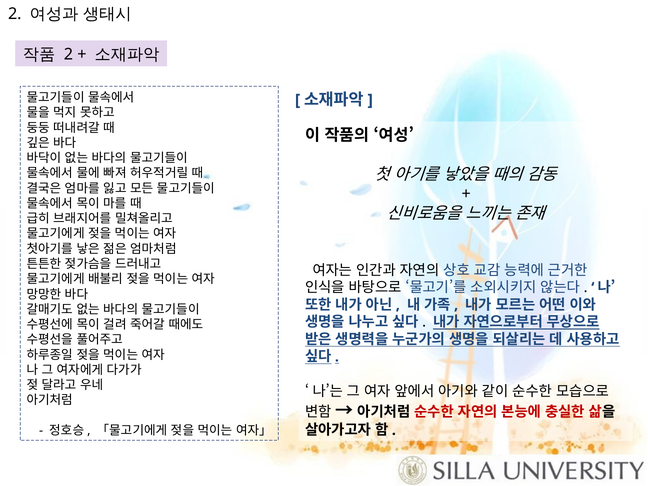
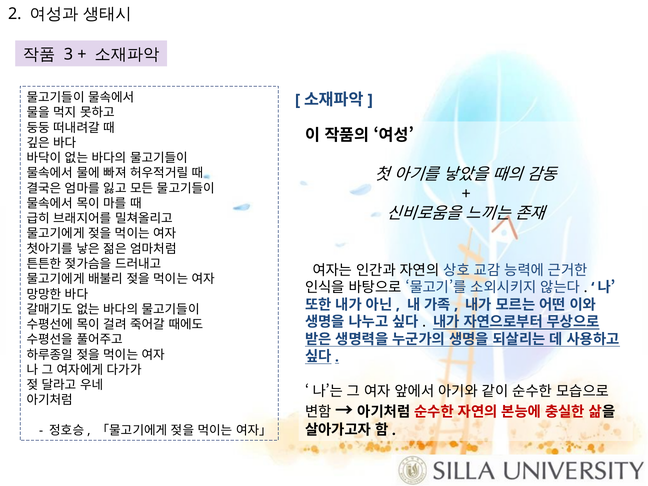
2: 2 -> 3 (68, 55)
